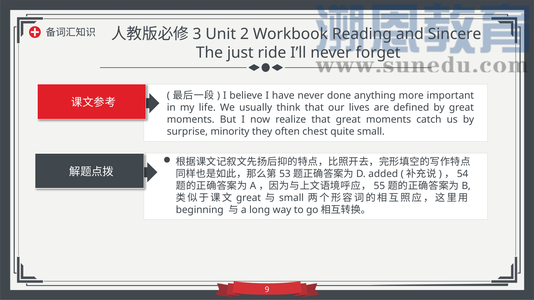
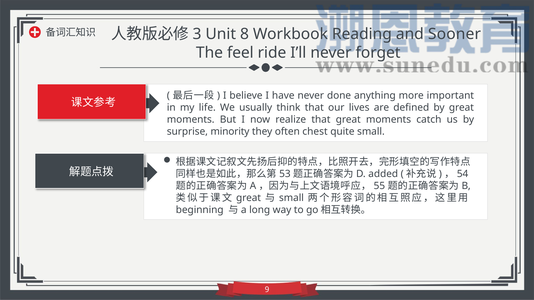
2: 2 -> 8 (245, 34)
Sincere: Sincere -> Sooner (454, 34)
just: just -> feel (240, 53)
